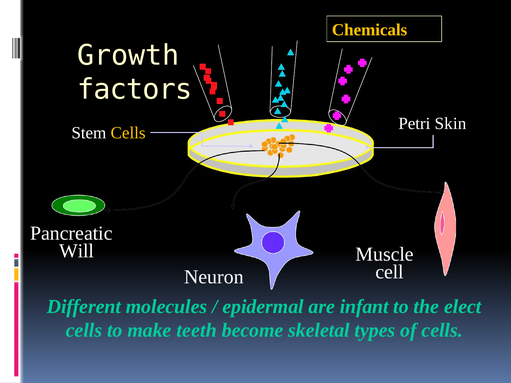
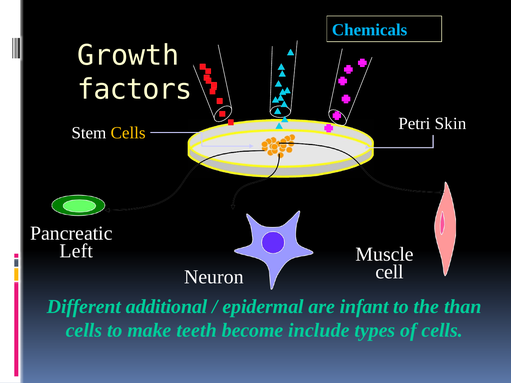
Chemicals colour: yellow -> light blue (370, 30)
Will: Will -> Left (76, 251)
molecules: molecules -> additional (167, 307)
elect: elect -> than (463, 307)
skeletal: skeletal -> include (319, 331)
